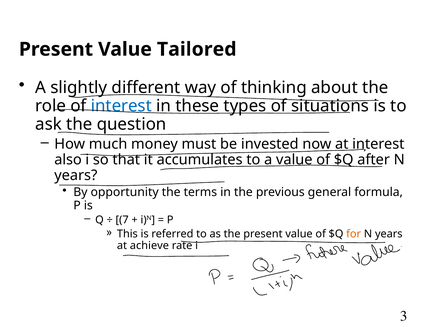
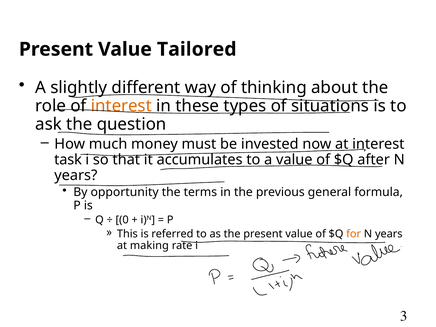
interest colour: blue -> orange (121, 106)
also: also -> task (68, 160)
7: 7 -> 0 (122, 220)
achieve: achieve -> making (149, 246)
